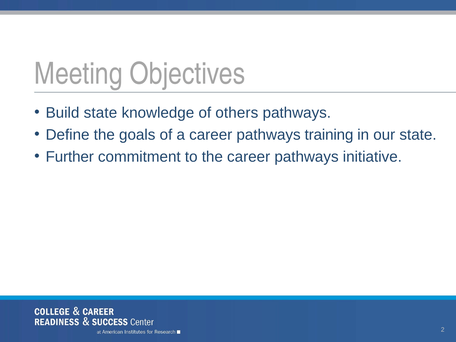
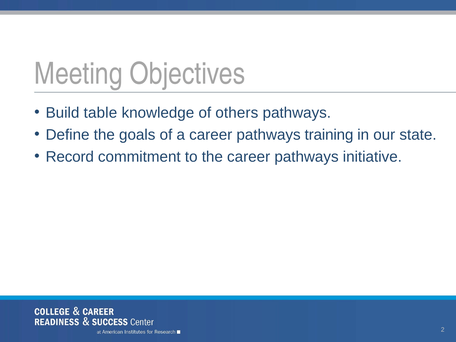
Build state: state -> table (100, 113)
Further: Further -> Record (70, 157)
